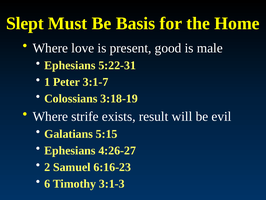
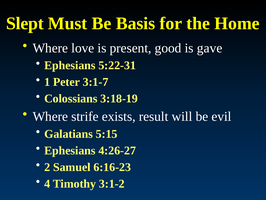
male: male -> gave (210, 48)
6: 6 -> 4 (47, 183)
3:1-3: 3:1-3 -> 3:1-2 (112, 183)
